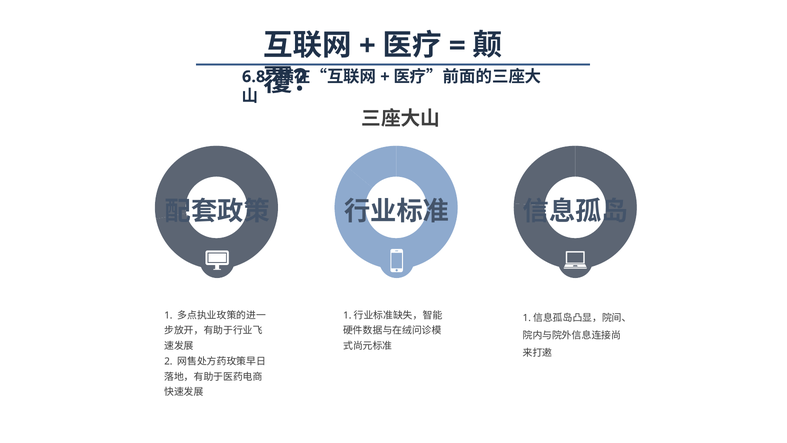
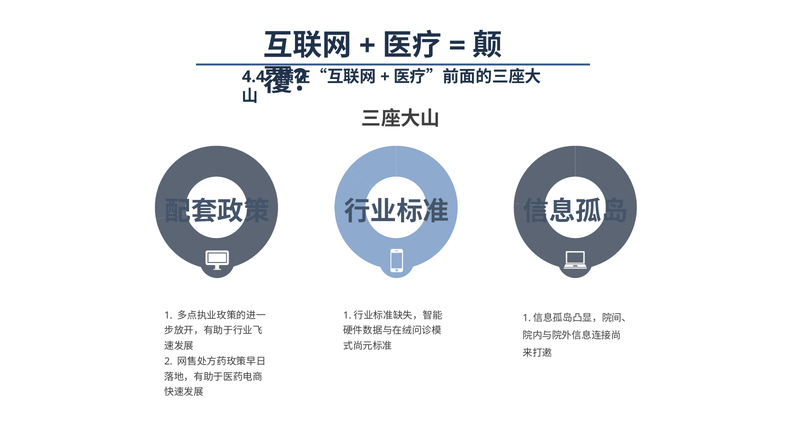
6.8: 6.8 -> 4.4 (254, 77)
